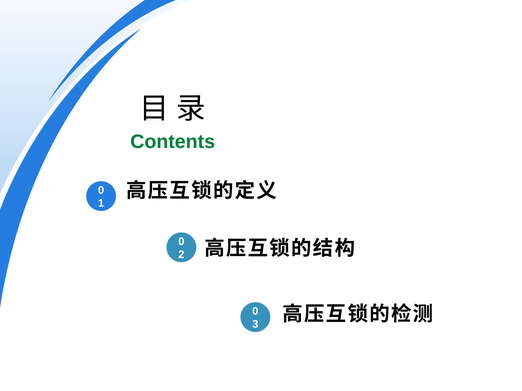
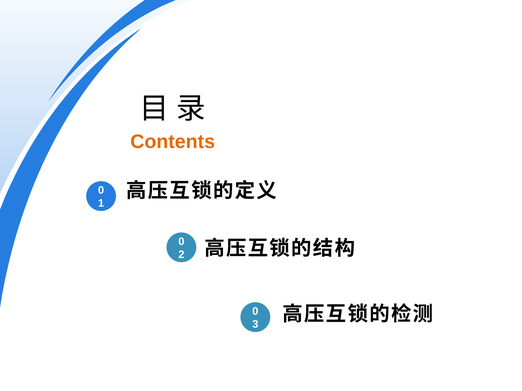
Contents colour: green -> orange (173, 142)
